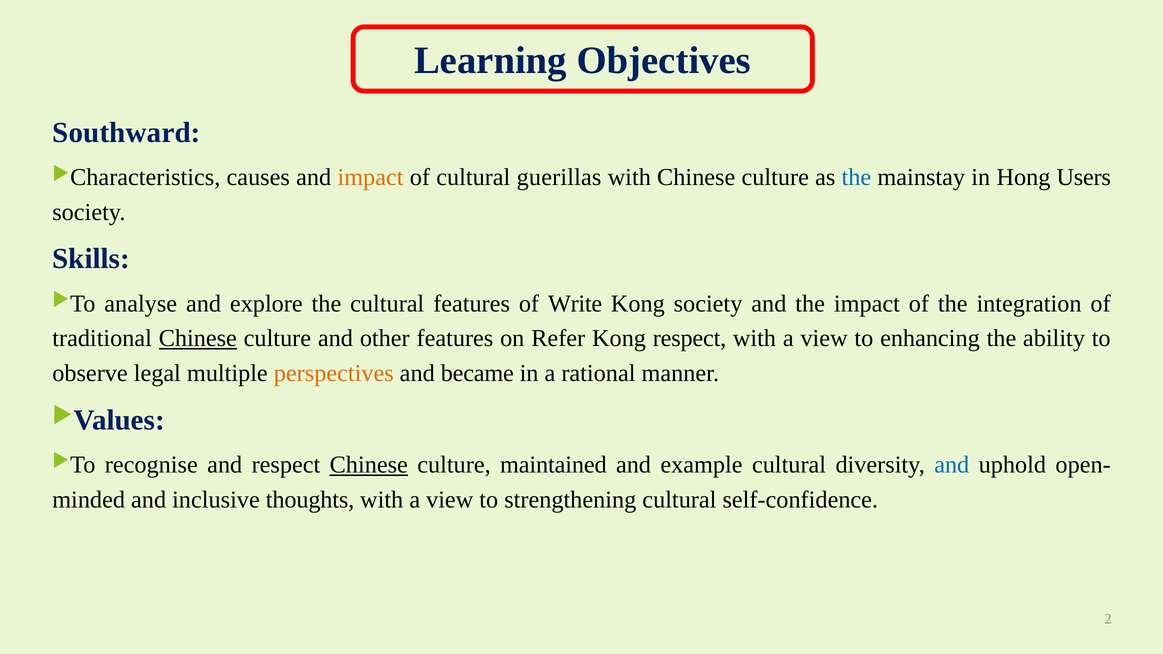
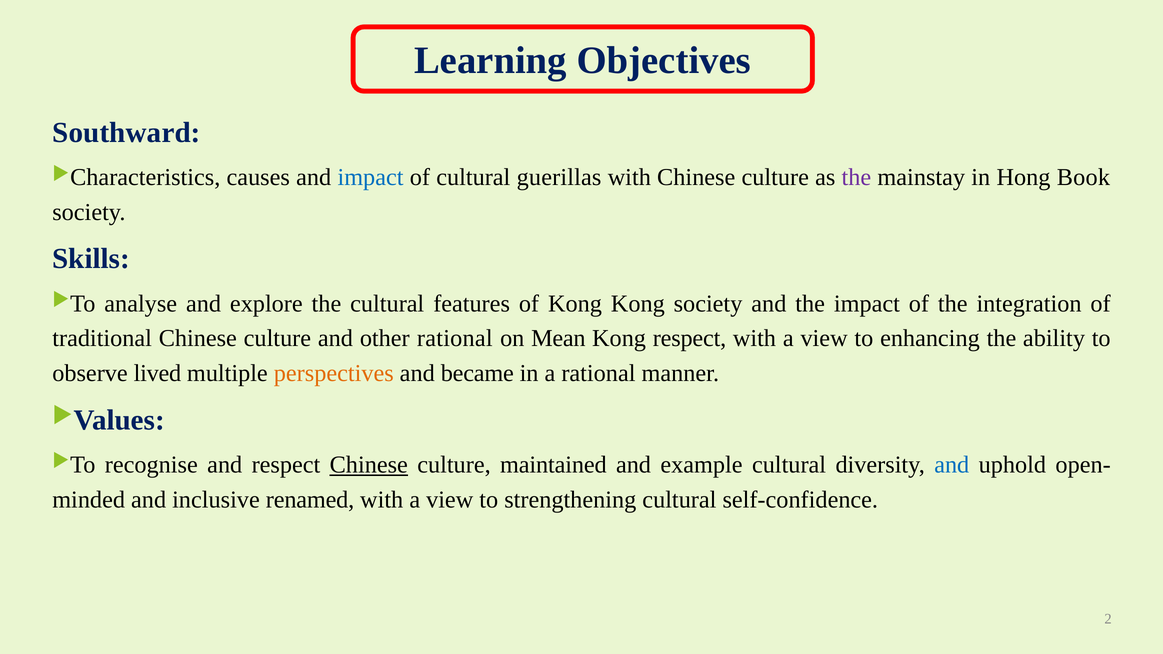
impact colour: orange -> blue (371, 177)
the colour: blue -> purple (856, 177)
Users: Users -> Book (1083, 177)
of Write: Write -> Kong (575, 304)
Chinese underline: present -> none (198, 339)
other features: features -> rational (455, 339)
Refer: Refer -> Mean (558, 339)
legal: legal -> lived (157, 373)
thoughts: thoughts -> renamed (310, 500)
